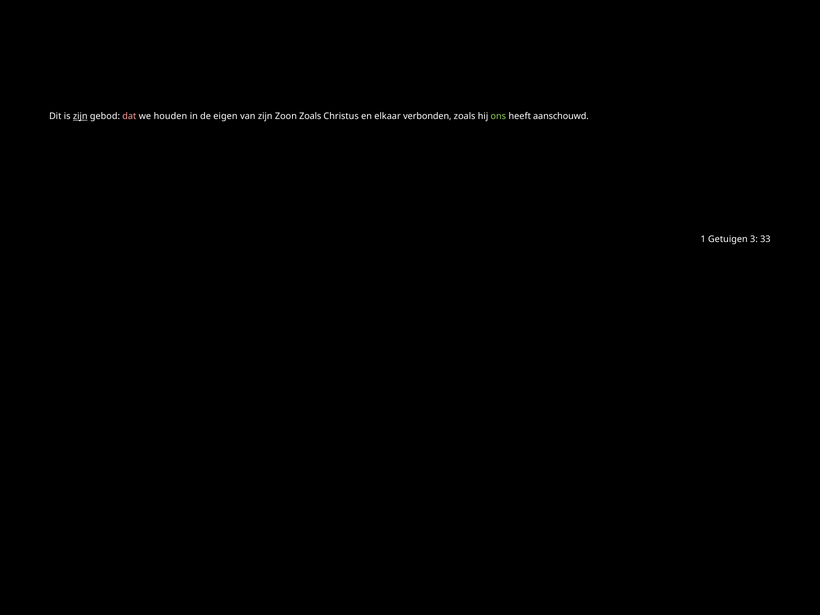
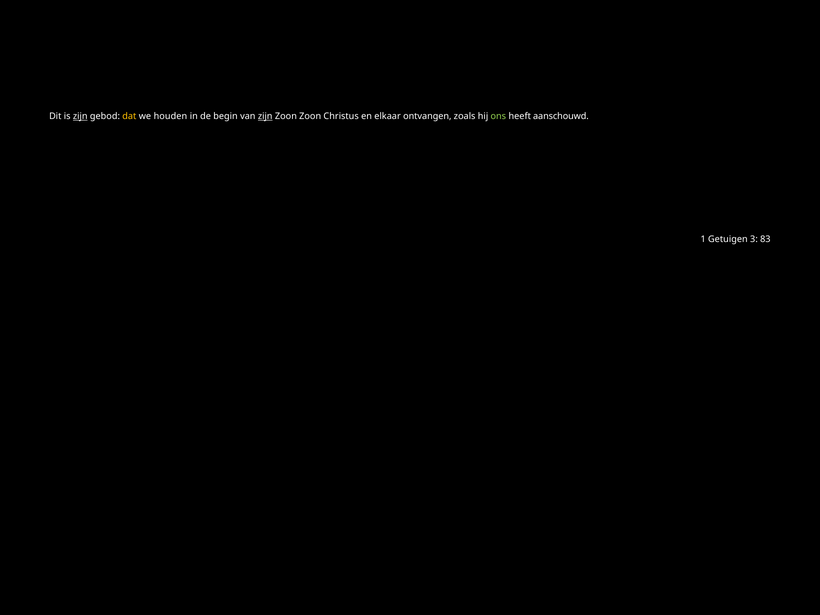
dat colour: pink -> yellow (129, 116)
eigen: eigen -> begin (225, 116)
zijn underline: none -> present (265, 116)
Zoon Zoals: Zoals -> Zoon (310, 116)
verbonden: verbonden -> ontvangen (427, 116)
33: 33 -> 83 (765, 239)
